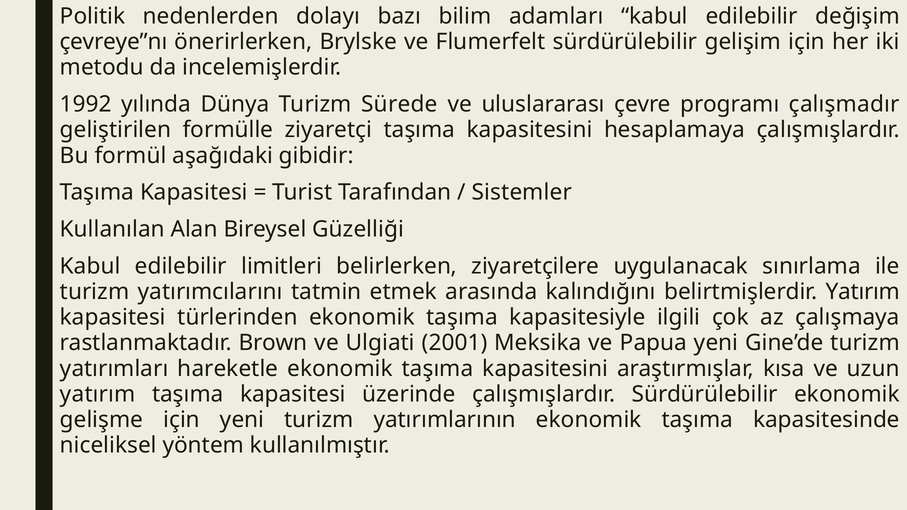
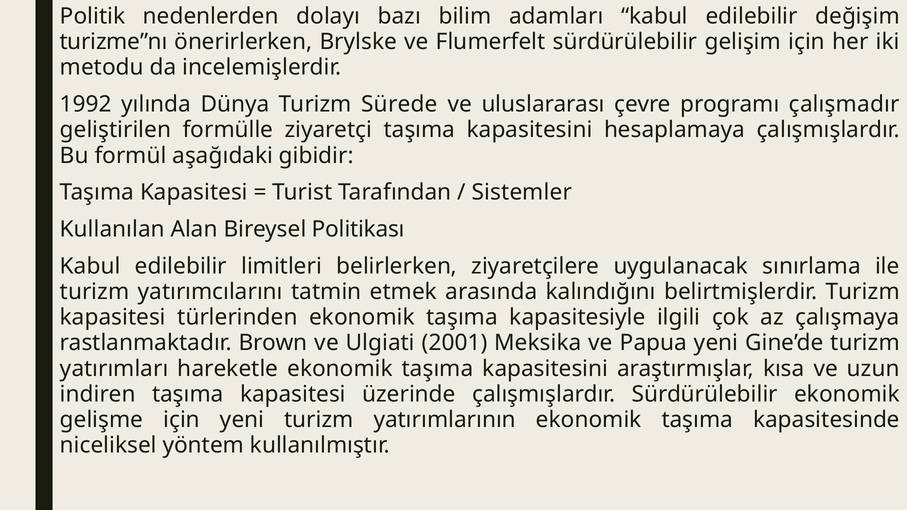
çevreye”nı: çevreye”nı -> turizme”nı (114, 42)
Güzelliği: Güzelliği -> Politikası (358, 229)
belirtmişlerdir Yatırım: Yatırım -> Turizm (863, 292)
yatırım: yatırım -> indiren (98, 394)
